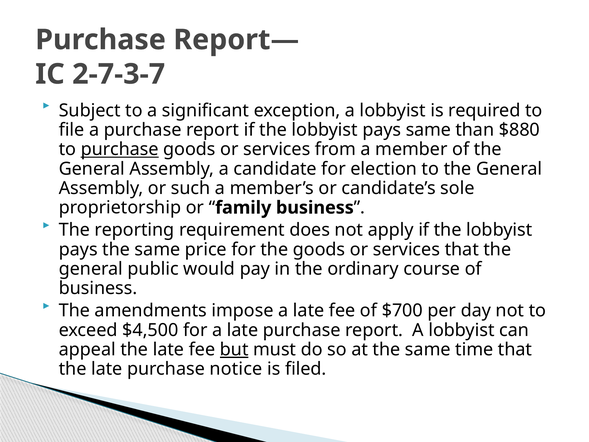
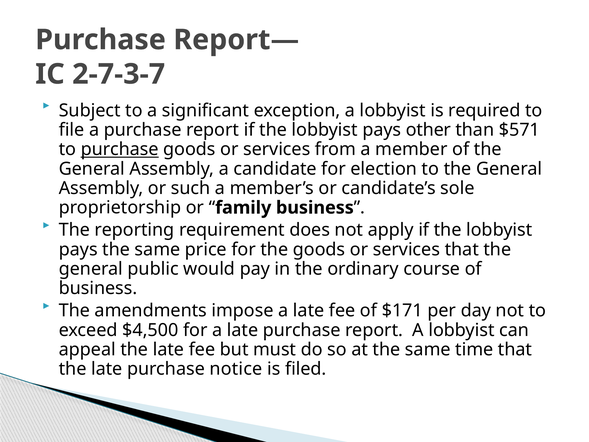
pays same: same -> other (428, 130)
$880: $880 -> $571 (519, 130)
$700: $700 -> $171 (402, 311)
but underline: present -> none (234, 349)
